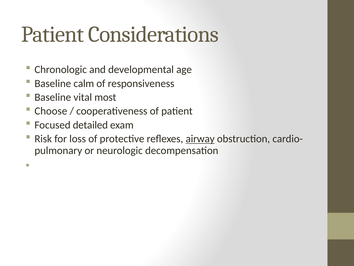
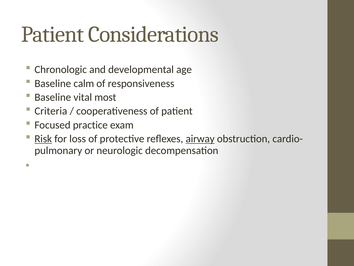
Choose: Choose -> Criteria (51, 111)
detailed: detailed -> practice (90, 125)
Risk underline: none -> present (43, 139)
